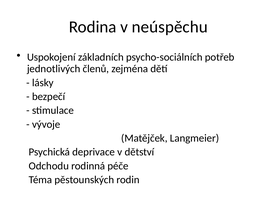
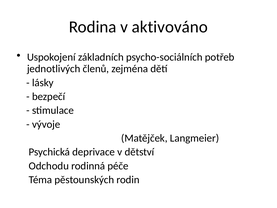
neúspěchu: neúspěchu -> aktivováno (170, 27)
